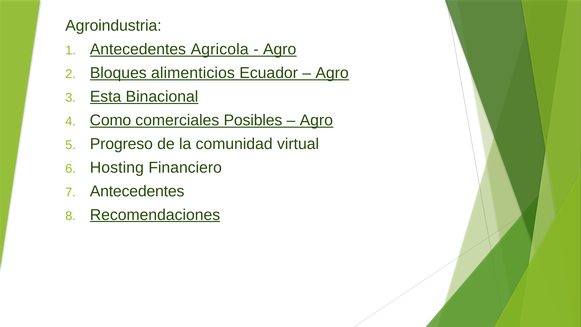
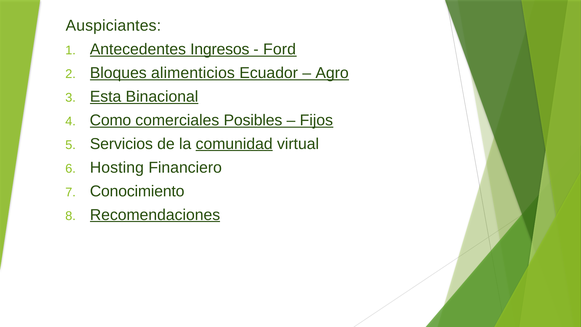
Agroindustria: Agroindustria -> Auspiciantes (113, 26)
Agricola: Agricola -> Ingresos (220, 49)
Agro: Agro -> Ford (280, 49)
Agro: Agro -> Fijos (316, 120)
Progreso: Progreso -> Servicios (121, 144)
comunidad underline: none -> present (234, 144)
Antecedentes: Antecedentes -> Conocimiento (137, 191)
